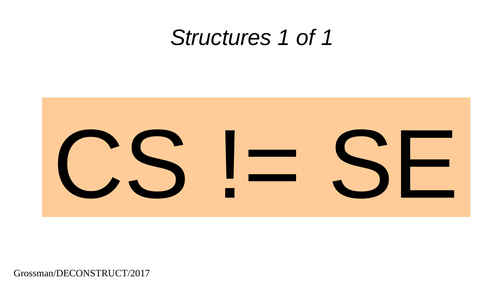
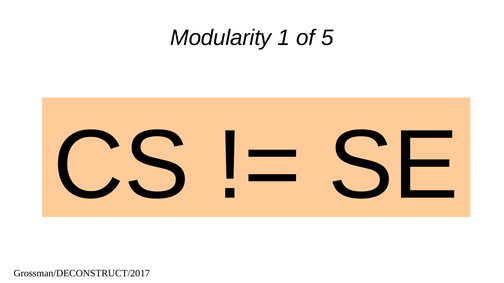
Structures: Structures -> Modularity (221, 38)
of 1: 1 -> 5 (327, 38)
